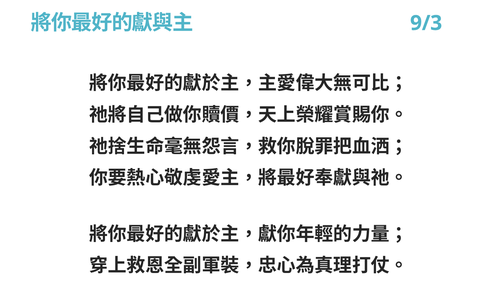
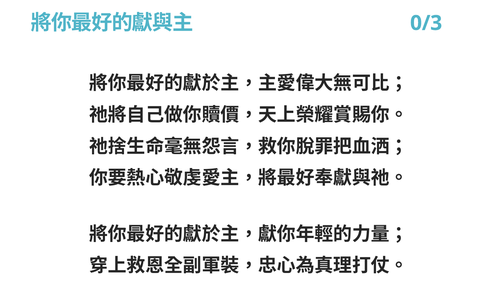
9/3: 9/3 -> 0/3 (426, 23)
